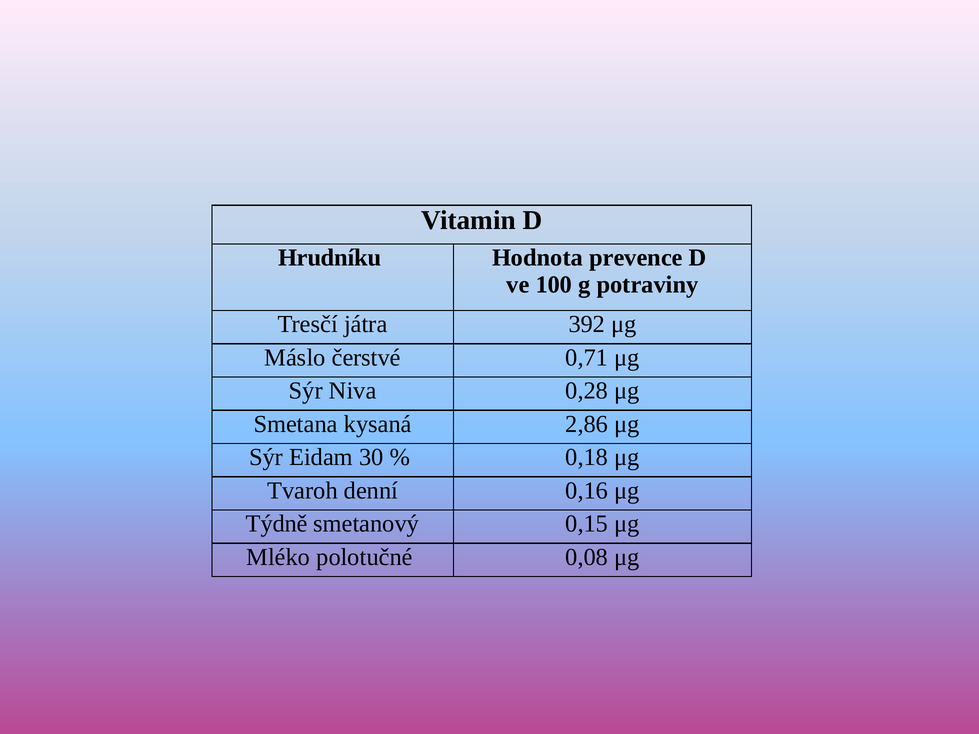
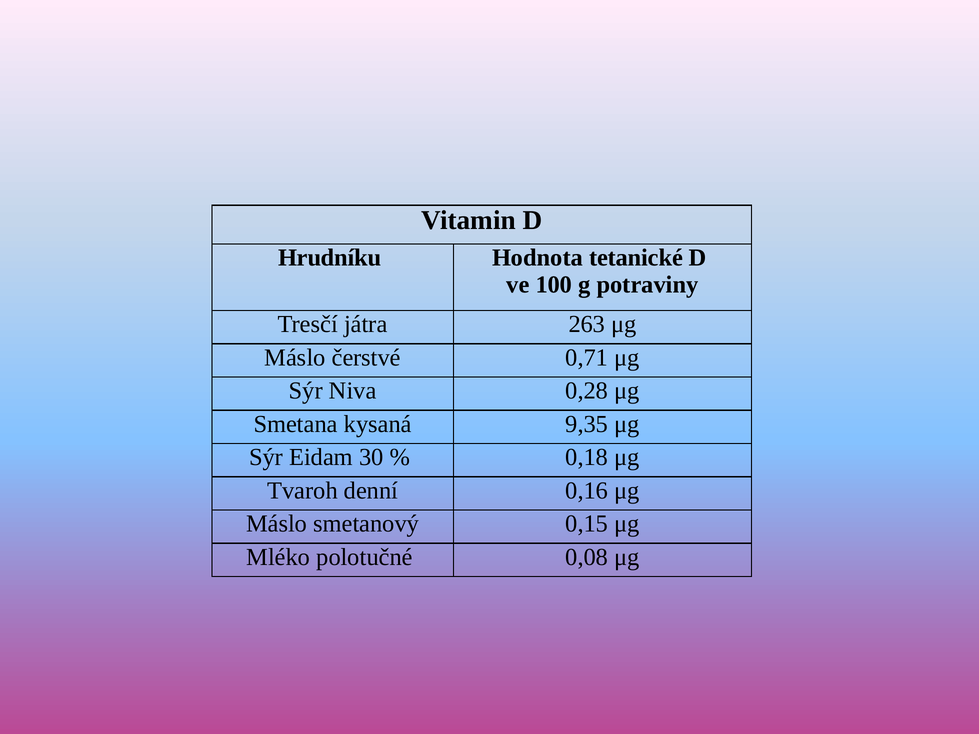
prevence: prevence -> tetanické (636, 258)
392: 392 -> 263 (587, 324)
2,86: 2,86 -> 9,35 (587, 424)
Týdně: Týdně -> Máslo (277, 524)
